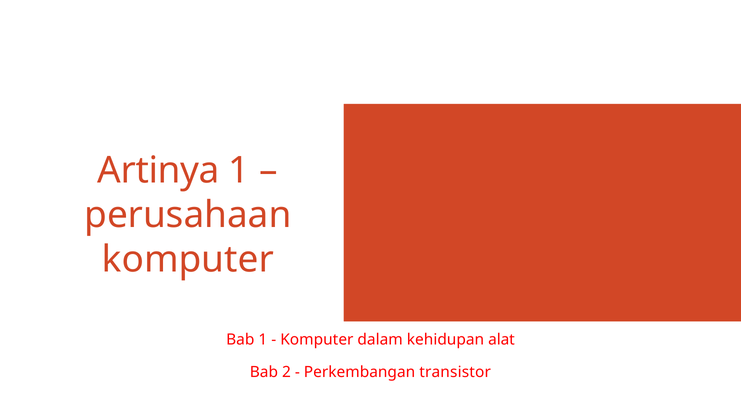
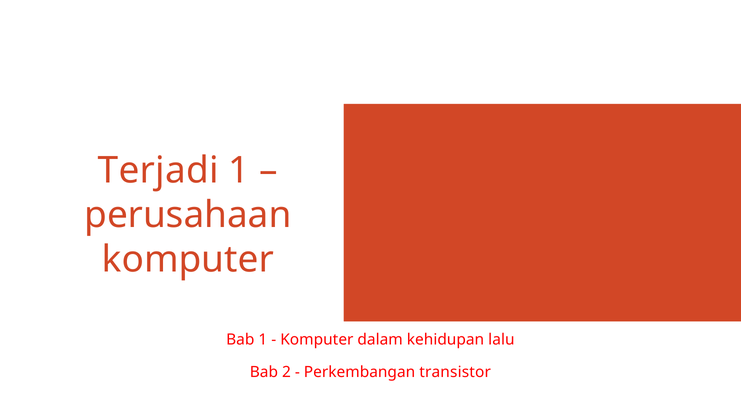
Artinya: Artinya -> Terjadi (158, 171)
alat: alat -> lalu (501, 339)
